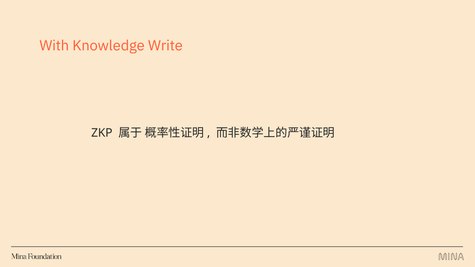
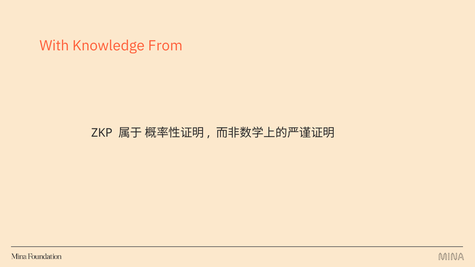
Write: Write -> From (165, 46)
